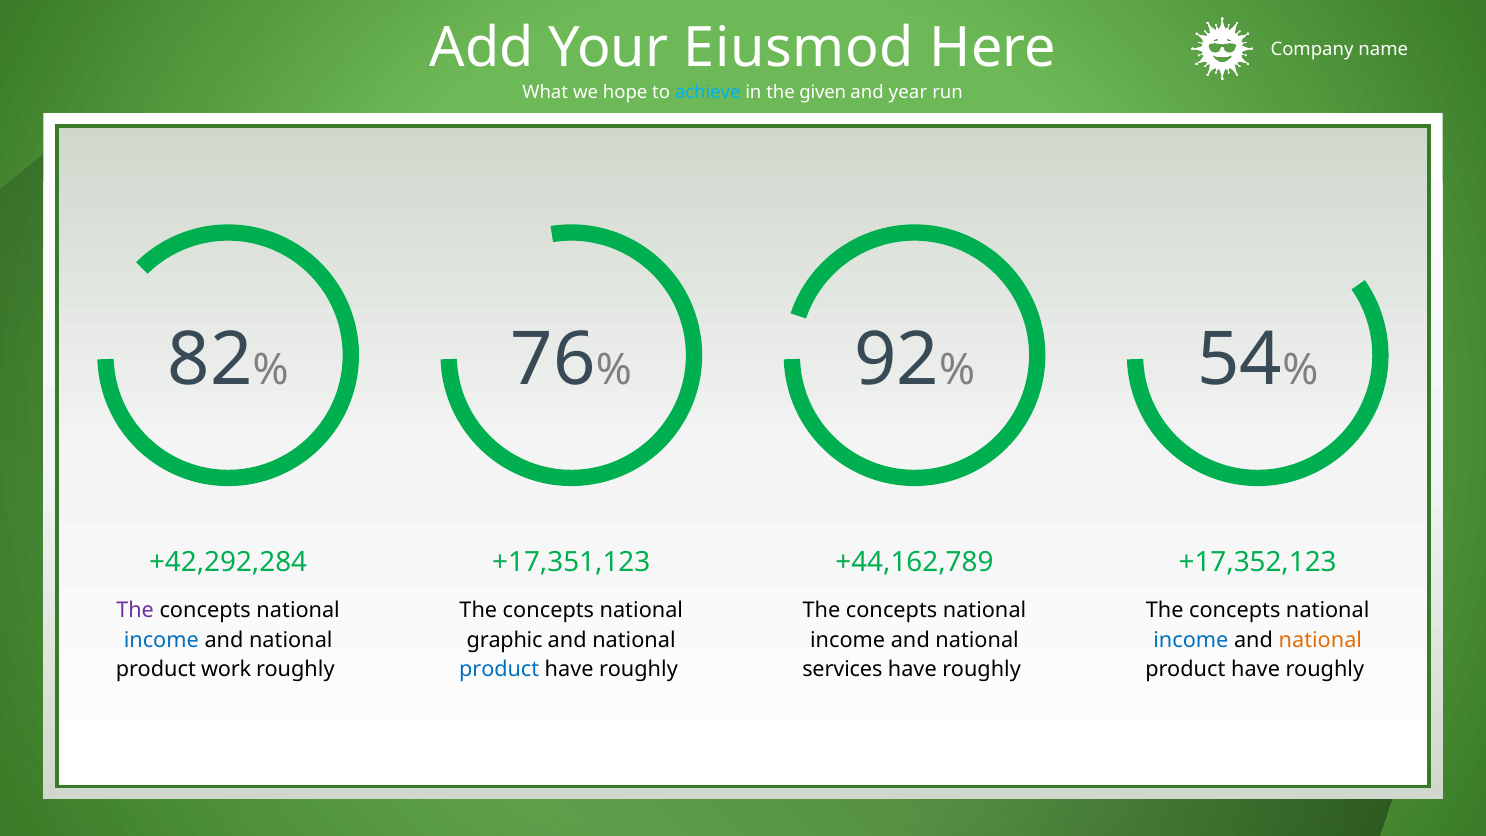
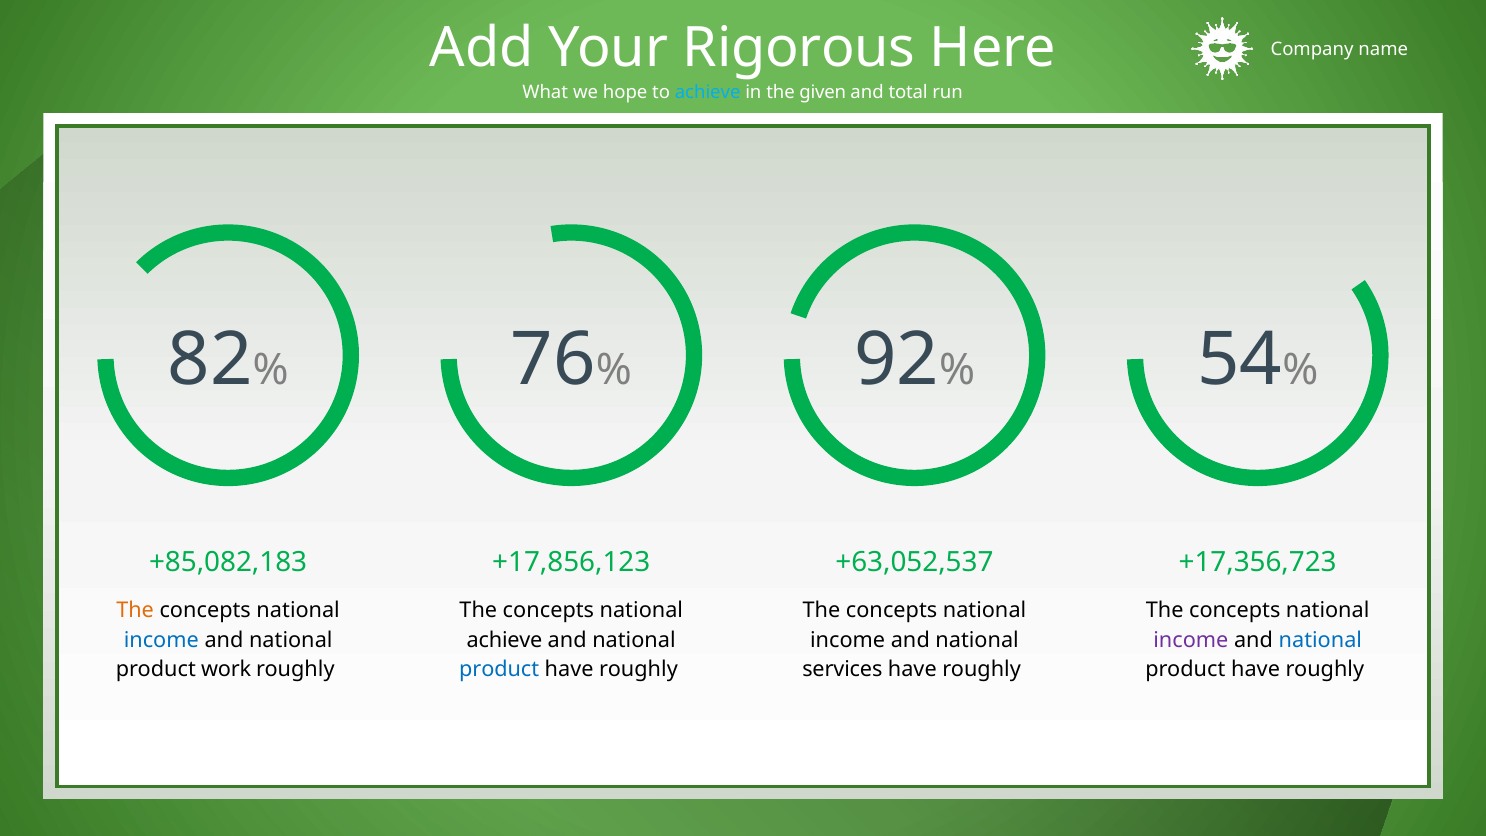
Eiusmod: Eiusmod -> Rigorous (799, 48)
year: year -> total (908, 92)
+42,292,284: +42,292,284 -> +85,082,183 (228, 562)
+17,351,123: +17,351,123 -> +17,856,123 (571, 562)
+44,162,789: +44,162,789 -> +63,052,537 (914, 562)
+17,352,123: +17,352,123 -> +17,356,723 (1258, 562)
The colour: purple -> orange (135, 610)
graphic: graphic -> achieve (505, 640)
income colour: blue -> purple (1191, 640)
national colour: orange -> blue (1320, 640)
